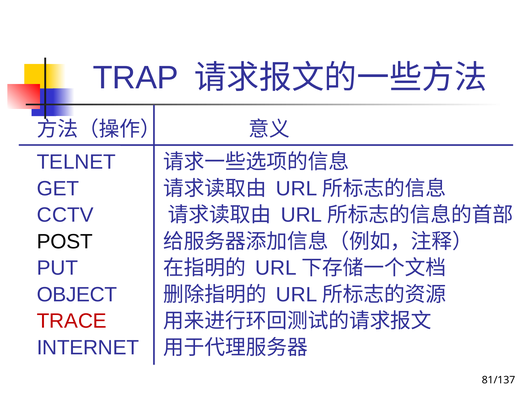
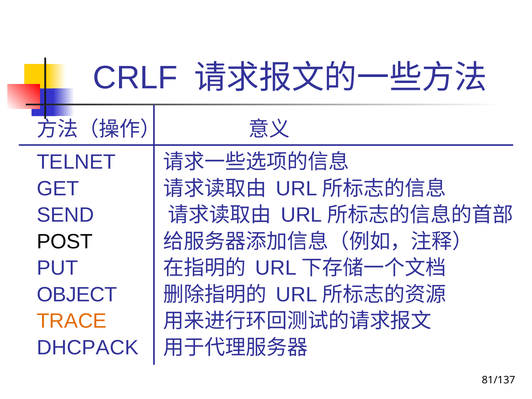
TRAP: TRAP -> CRLF (135, 78)
CCTV: CCTV -> SEND (65, 215)
TRACE colour: red -> orange (72, 321)
INTERNET: INTERNET -> DHCPACK (88, 348)
